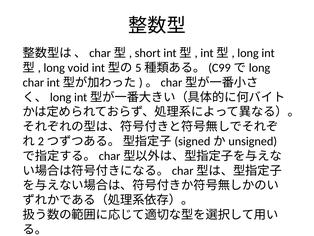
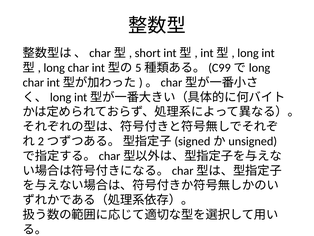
long void: void -> char (78, 68)
